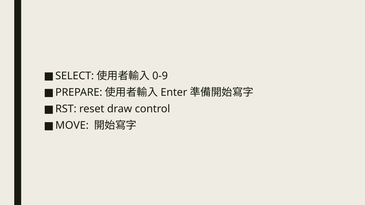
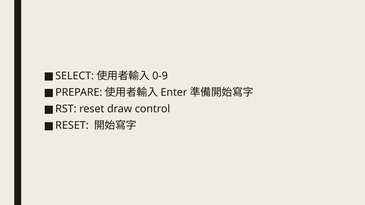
MOVE: MOVE -> RESET (72, 126)
